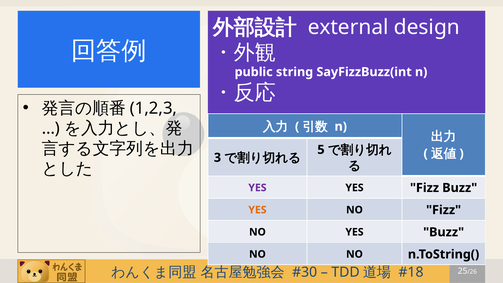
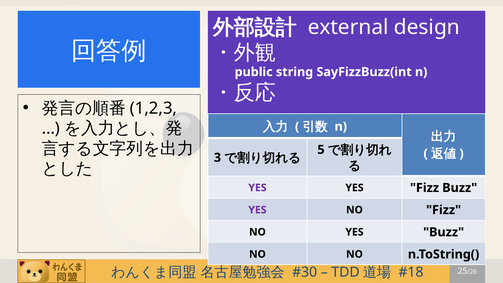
YES colour: orange -> purple (257, 210)
